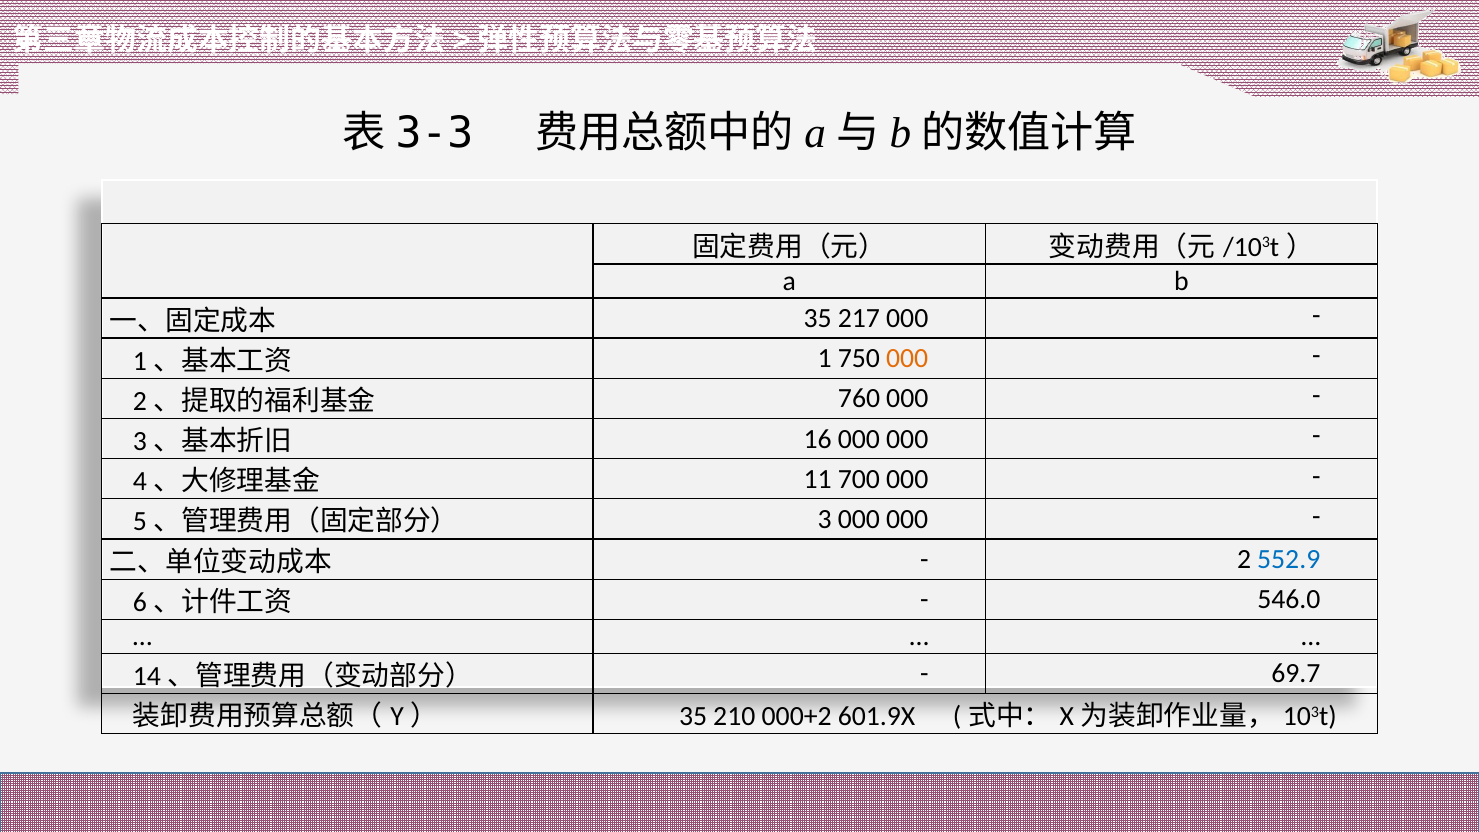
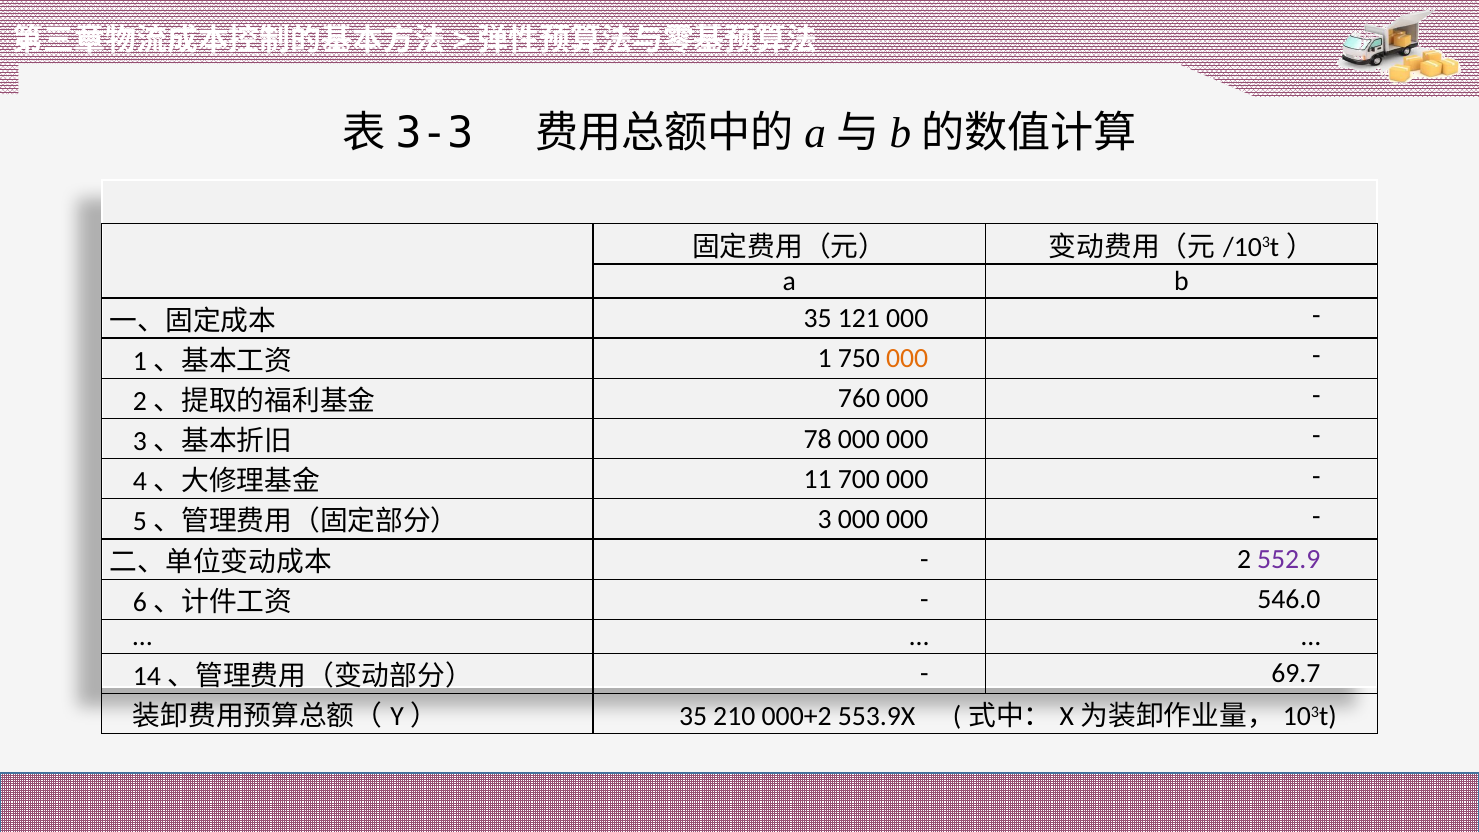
217: 217 -> 121 (859, 318)
16: 16 -> 78 (818, 439)
552.9 colour: blue -> purple (1289, 559)
601.9X: 601.9X -> 553.9X (877, 716)
